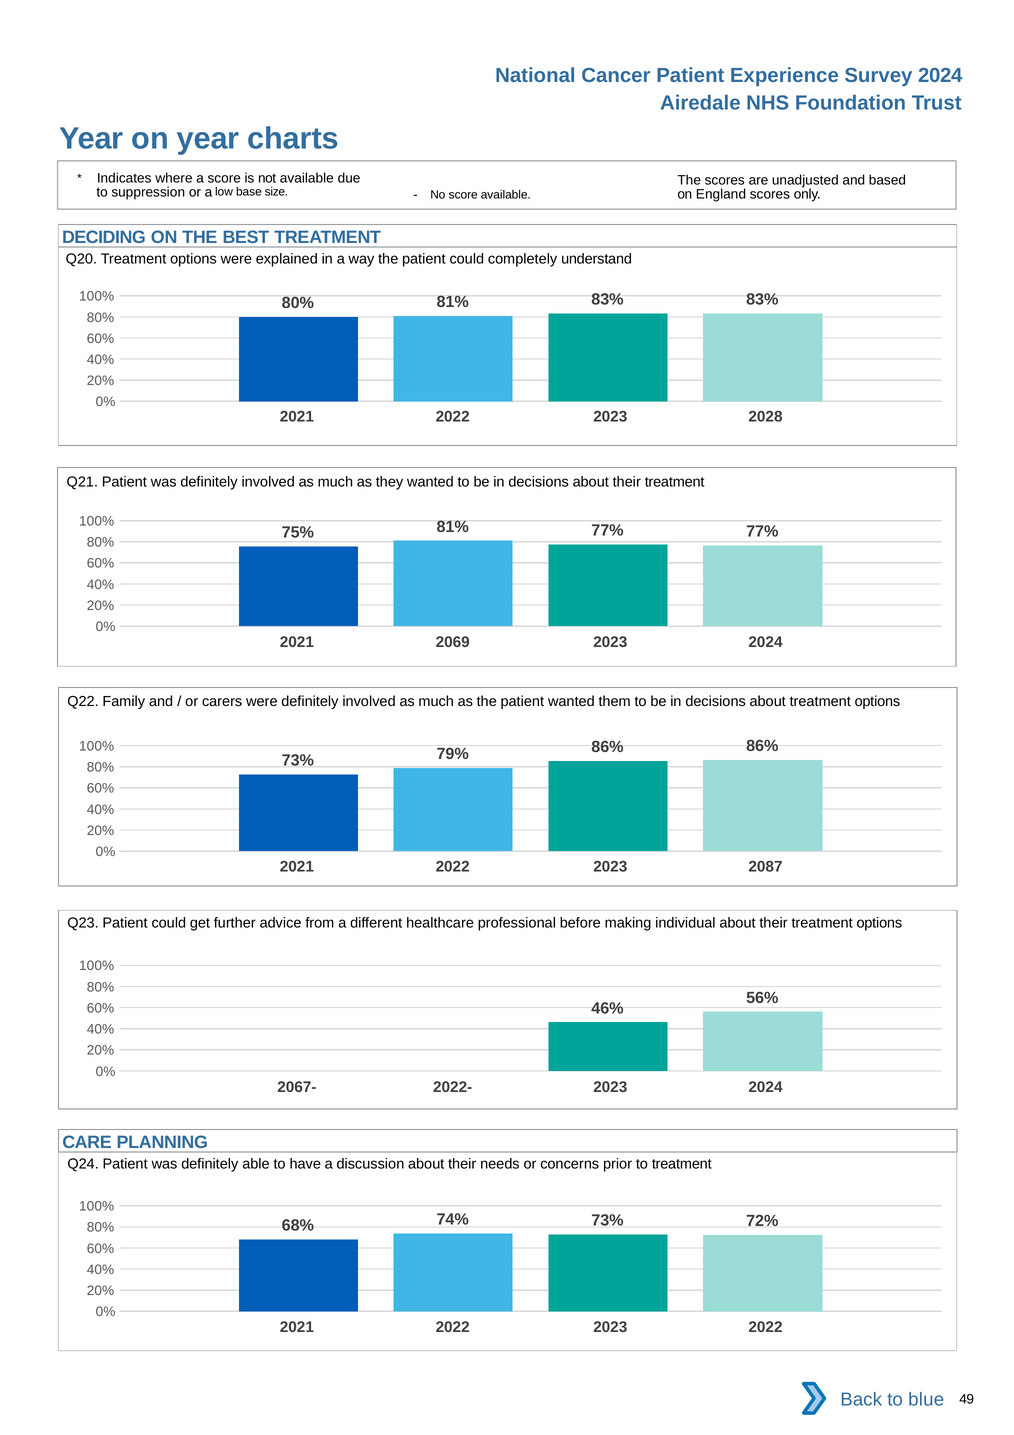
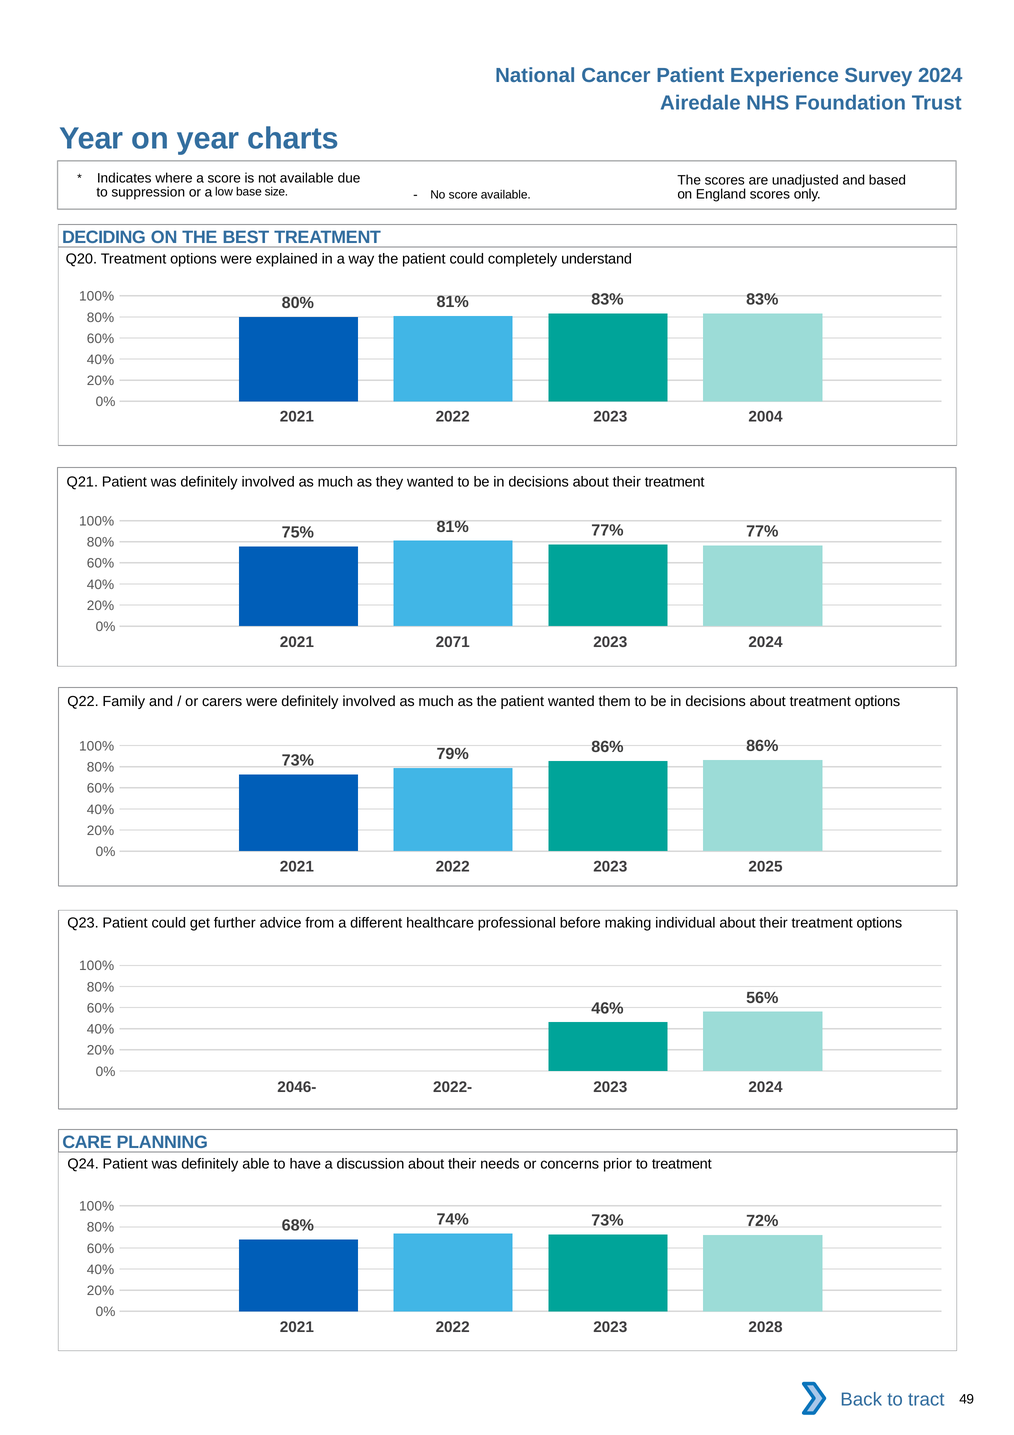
2028: 2028 -> 2004 (766, 417)
2069: 2069 -> 2071 (453, 642)
2087: 2087 -> 2025 (766, 867)
2067-: 2067- -> 2046- (297, 1087)
2023 2022: 2022 -> 2028 (766, 1327)
blue: blue -> tract (926, 1400)
